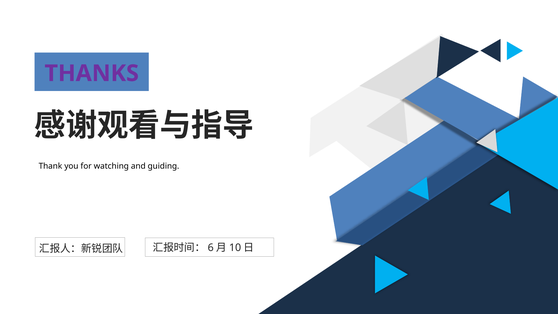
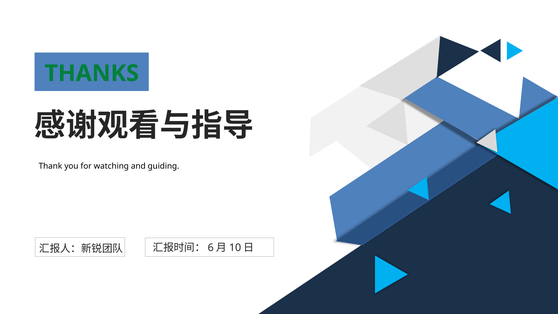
THANKS colour: purple -> green (92, 73)
